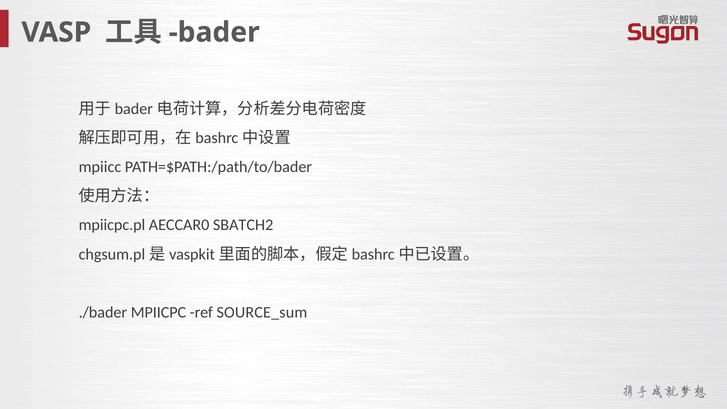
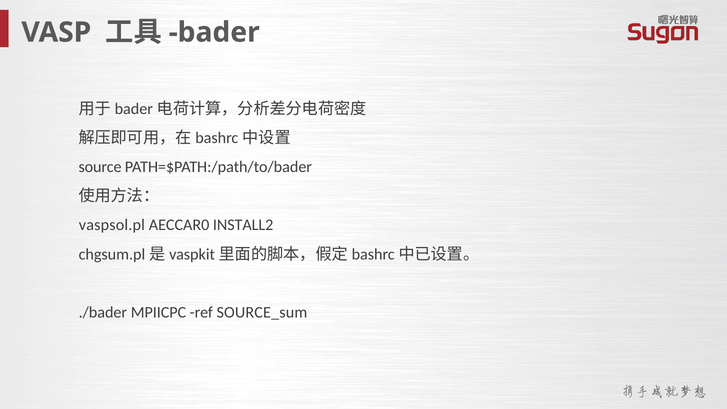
mpiicc: mpiicc -> source (100, 167)
mpiicpc.pl: mpiicpc.pl -> vaspsol.pl (112, 225)
SBATCH2: SBATCH2 -> INSTALL2 (243, 225)
